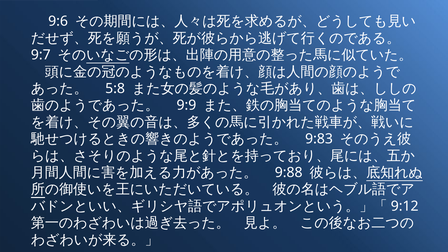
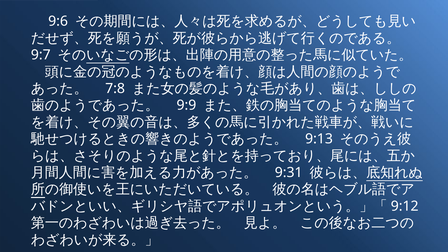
5:8: 5:8 -> 7:8 (115, 89)
9:83: 9:83 -> 9:13 (319, 139)
9:88: 9:88 -> 9:31 (289, 173)
